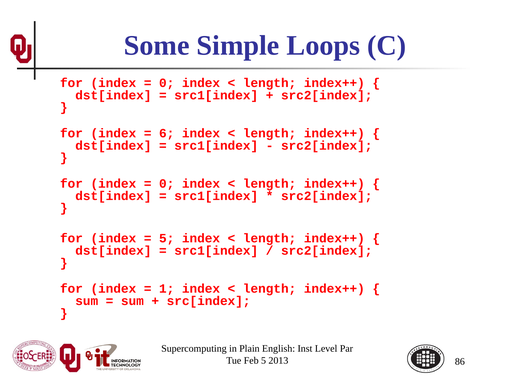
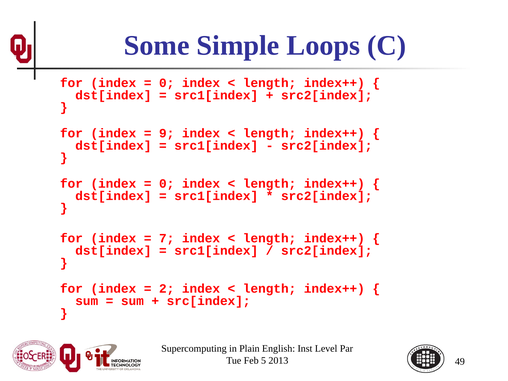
6: 6 -> 9 (167, 133)
5: 5 -> 7 (167, 238)
1: 1 -> 2 (167, 289)
86: 86 -> 49 (460, 362)
